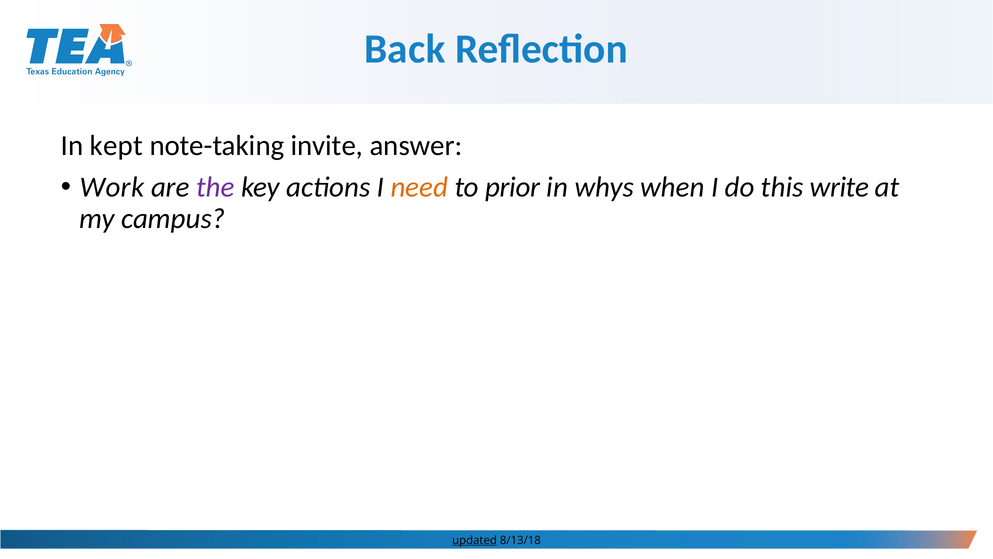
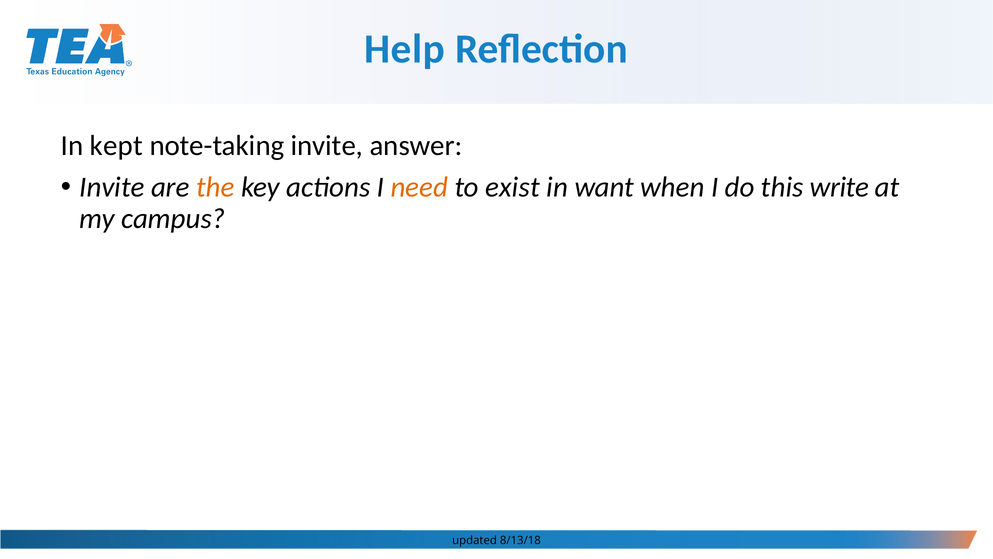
Back: Back -> Help (405, 49)
Work: Work -> Invite (112, 187)
the colour: purple -> orange (215, 187)
prior: prior -> exist (512, 187)
whys: whys -> want (604, 187)
updated underline: present -> none (475, 540)
